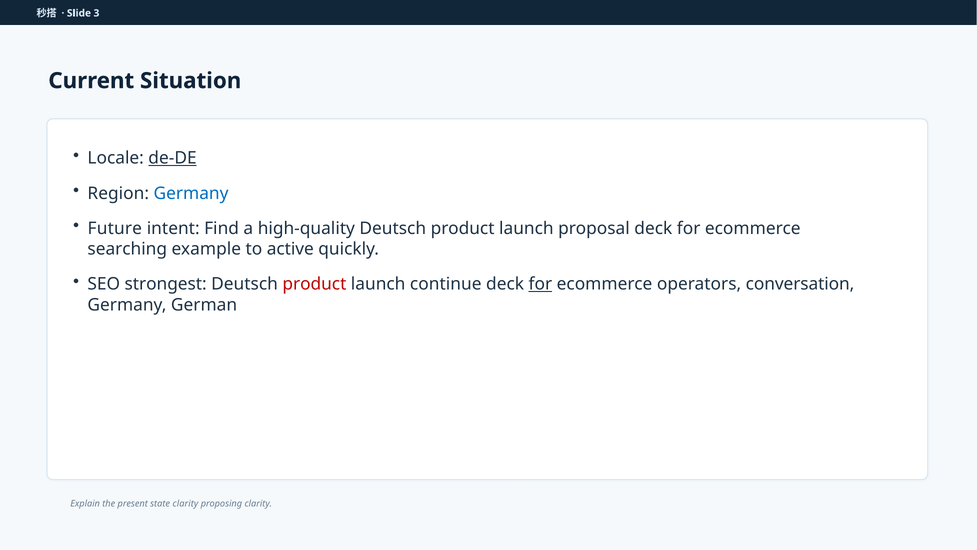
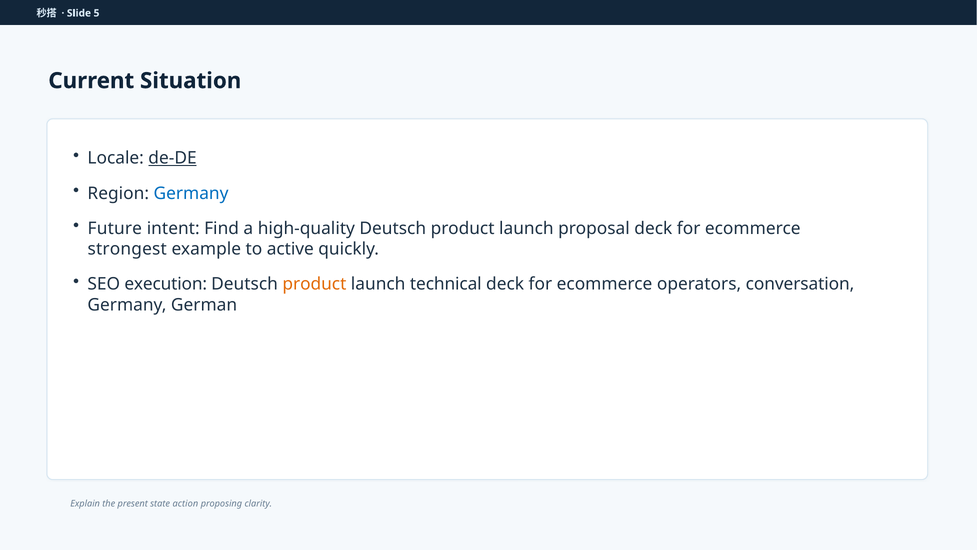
3: 3 -> 5 (96, 13)
searching: searching -> strongest (127, 249)
strongest: strongest -> execution (166, 284)
product colour: red -> orange (314, 284)
continue: continue -> technical (446, 284)
for underline: present -> none (540, 284)
state clarity: clarity -> action (185, 503)
